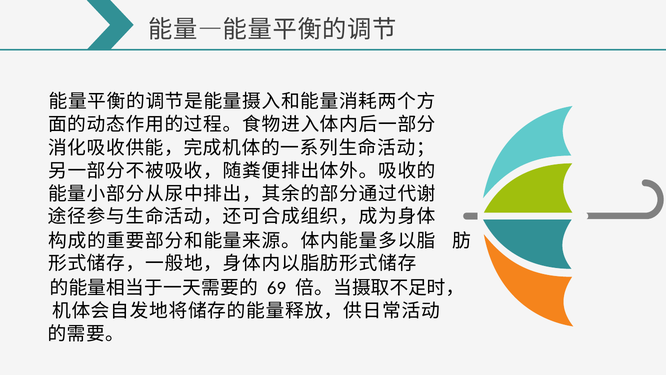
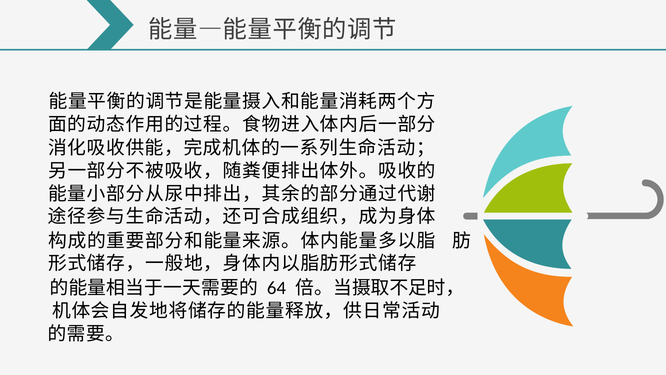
69: 69 -> 64 (276, 288)
